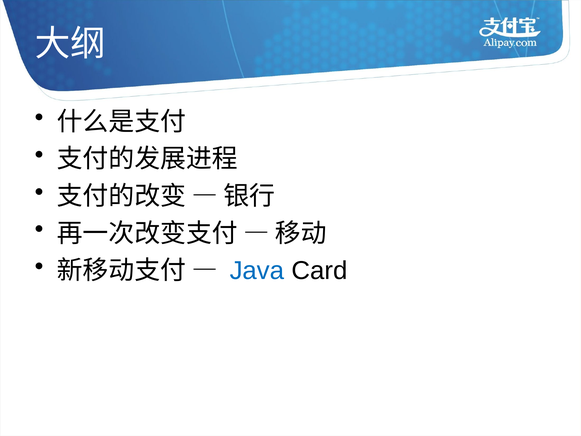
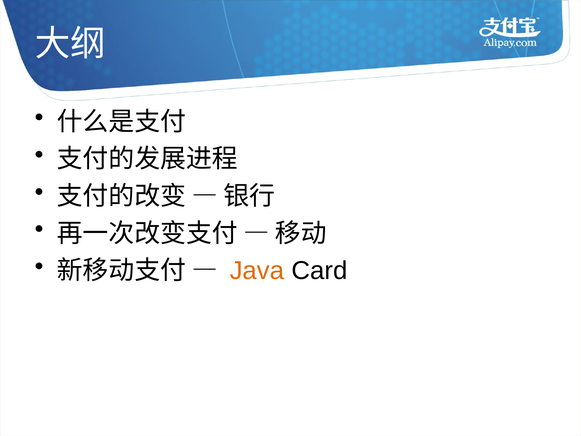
Java colour: blue -> orange (257, 271)
